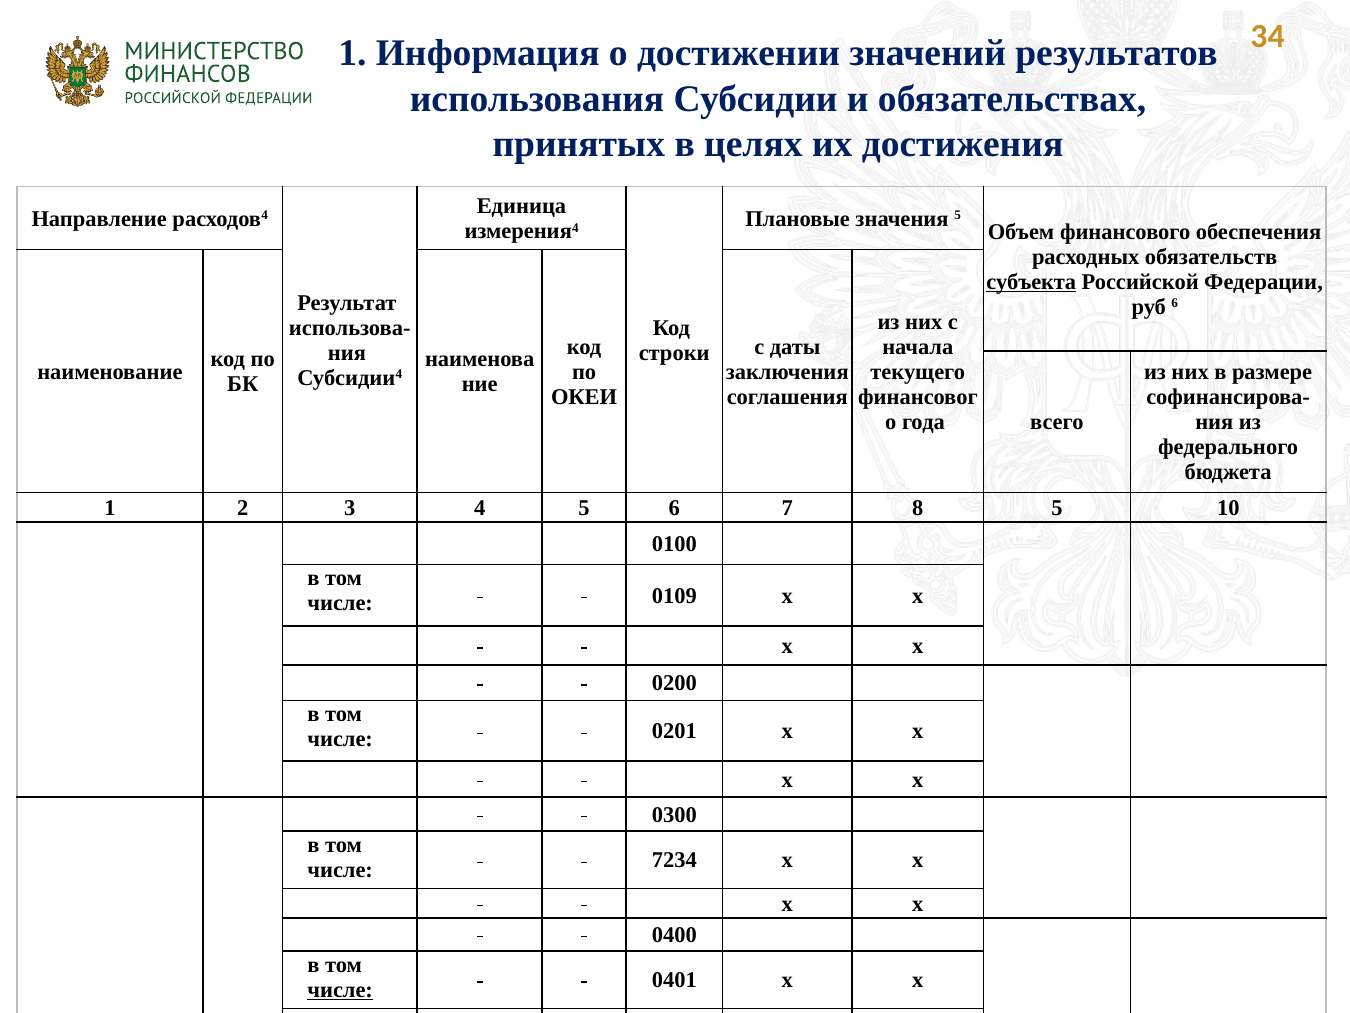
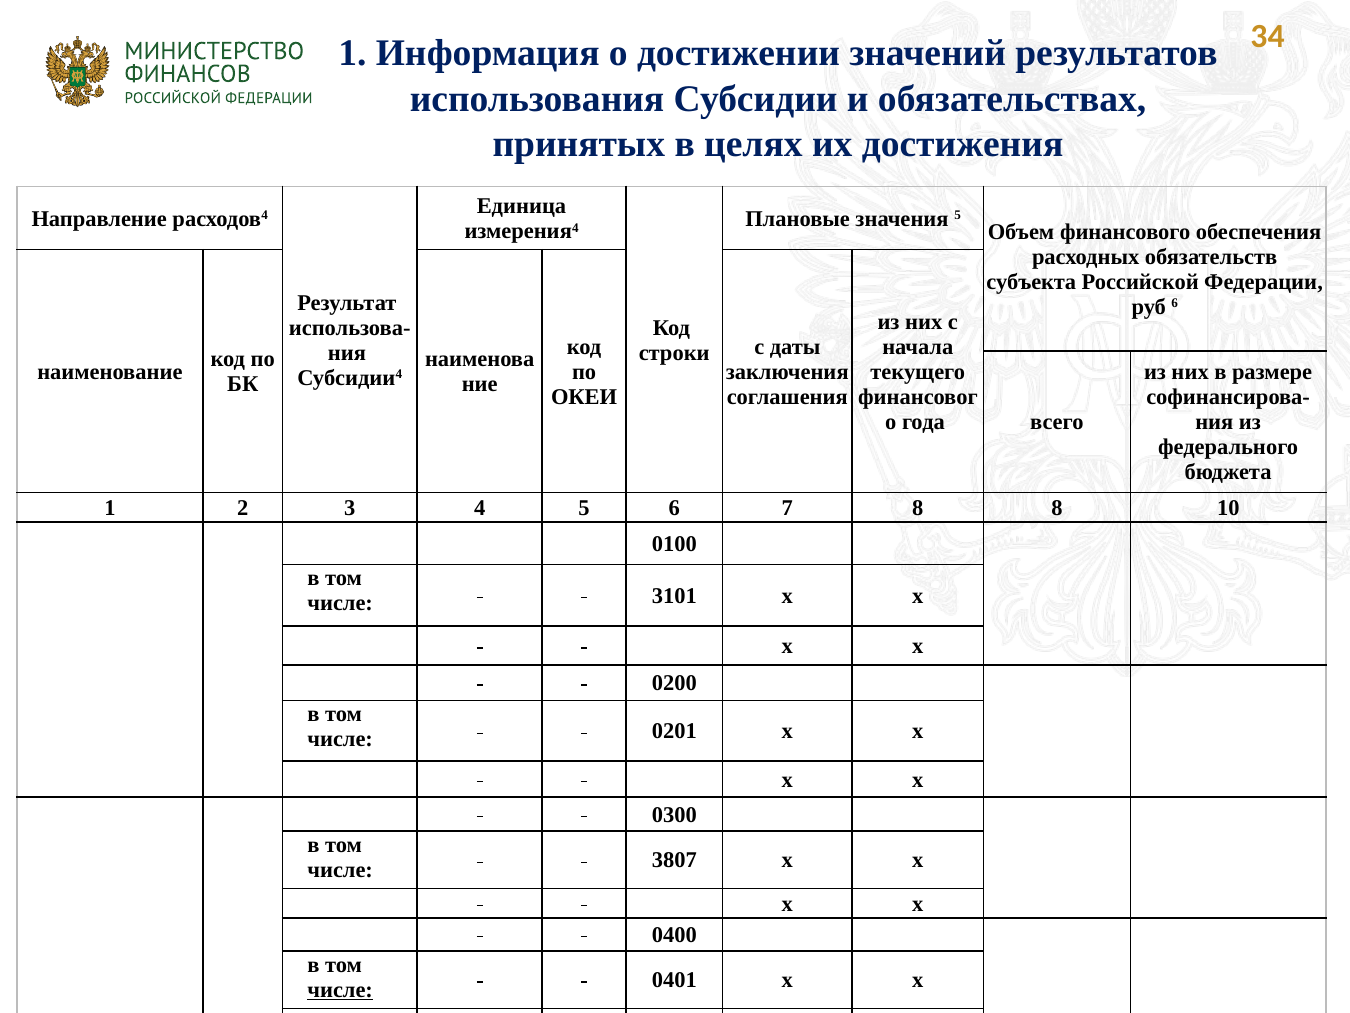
субъекта underline: present -> none (1031, 282)
8 5: 5 -> 8 (1057, 508)
0109: 0109 -> 3101 (674, 596)
7234: 7234 -> 3807 (674, 860)
